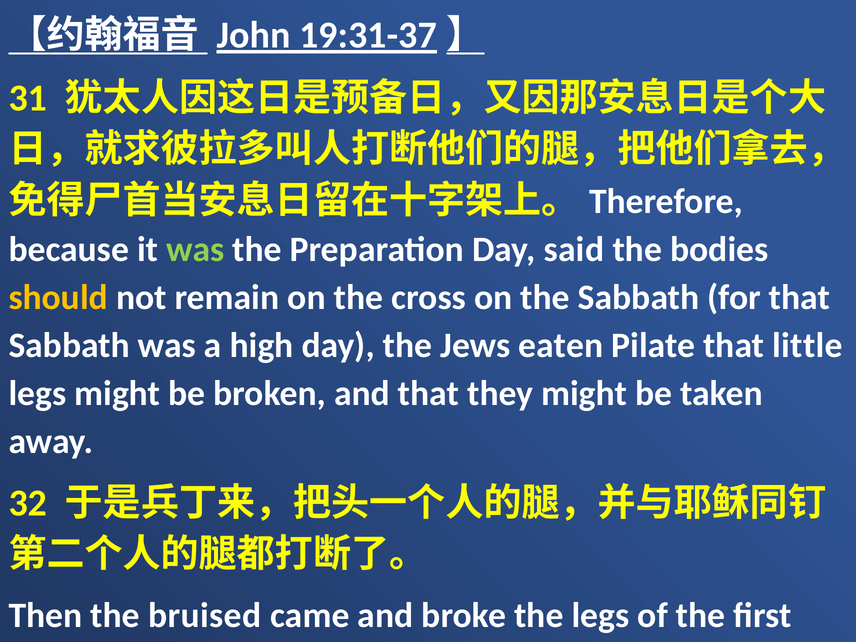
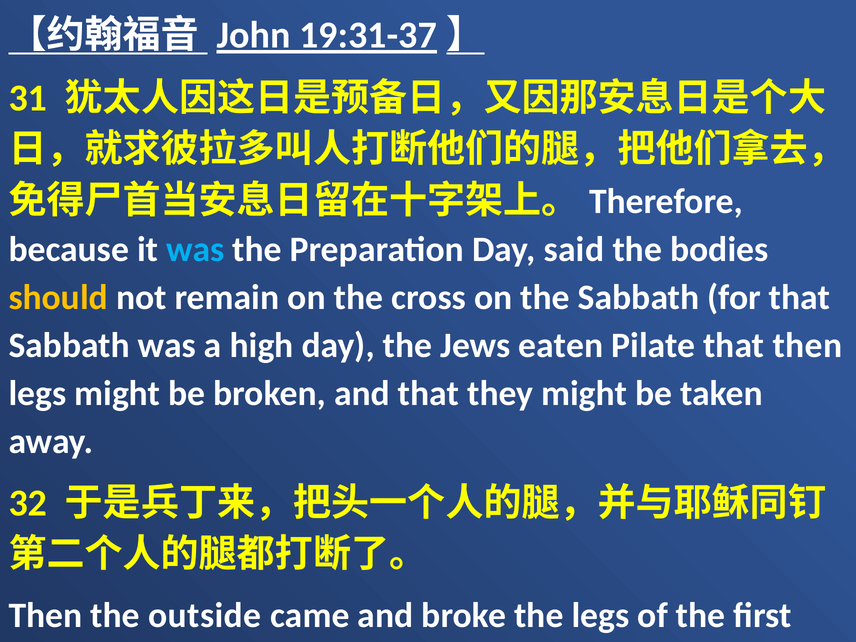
was colour: light green -> light blue (195, 250)
that little: little -> then (808, 346)
bruised: bruised -> outside (205, 615)
